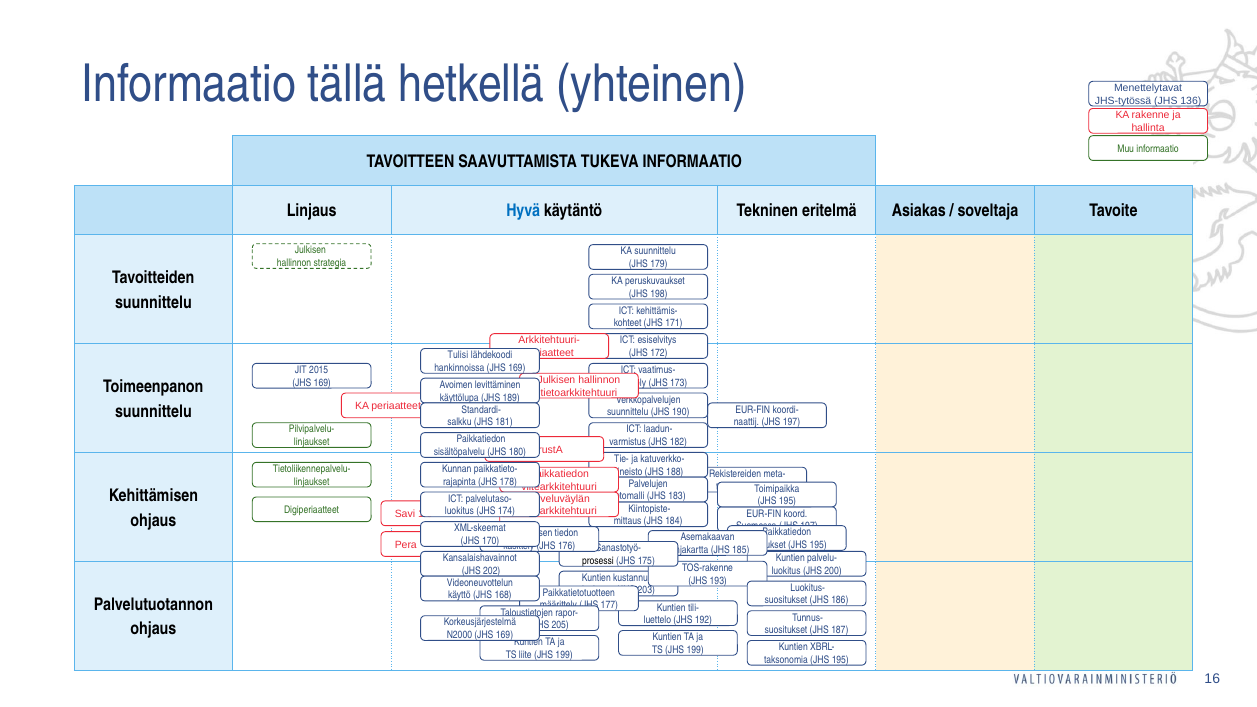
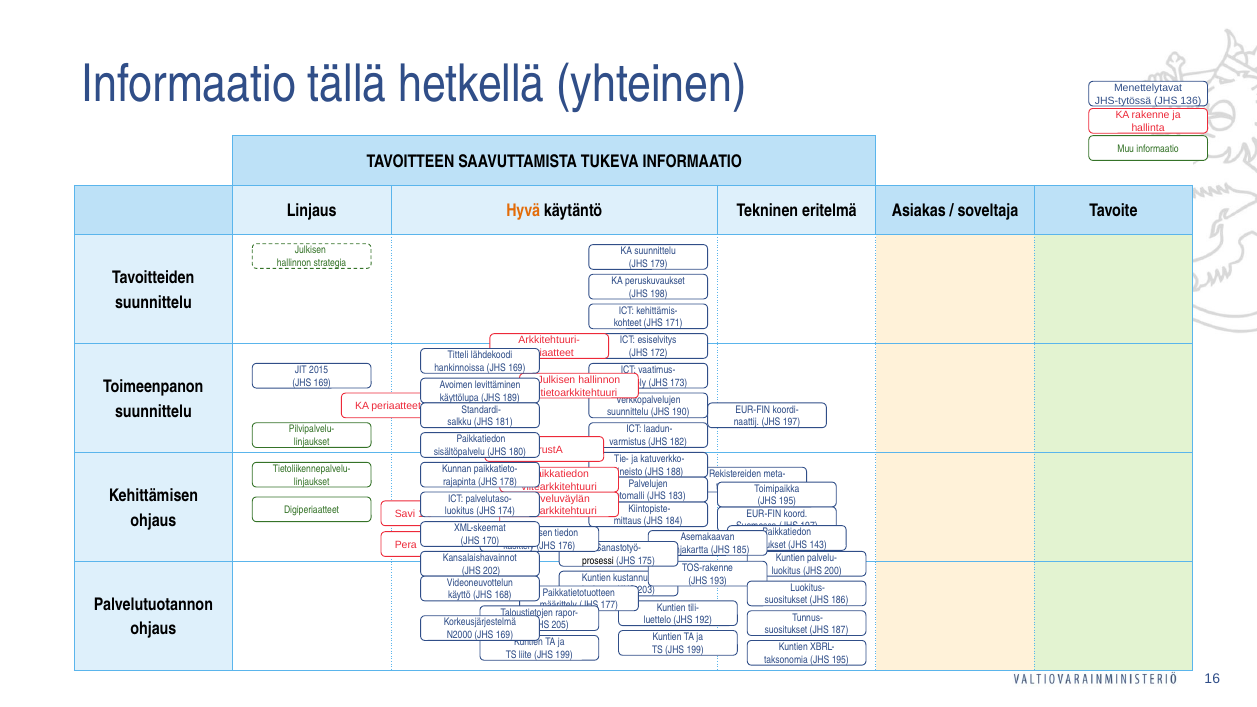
Hyvä colour: blue -> orange (523, 211)
Tulisi: Tulisi -> Titteli (458, 355)
195: 195 -> 143 (818, 545)
